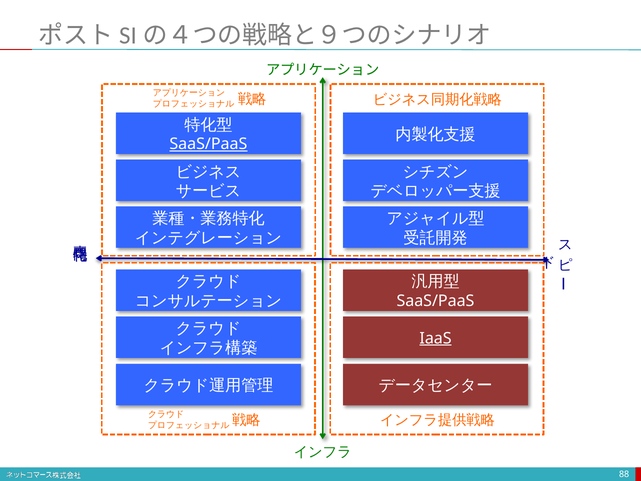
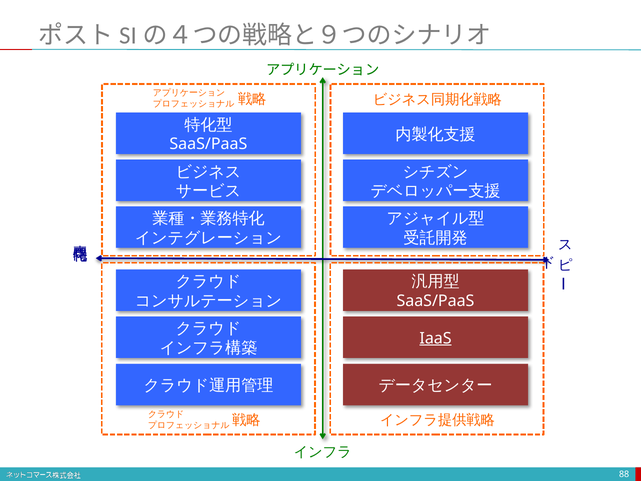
SaaS/PaaS underline: present -> none (208, 144)
